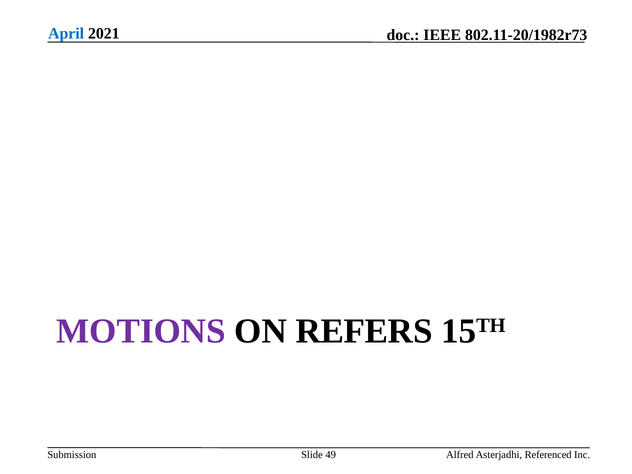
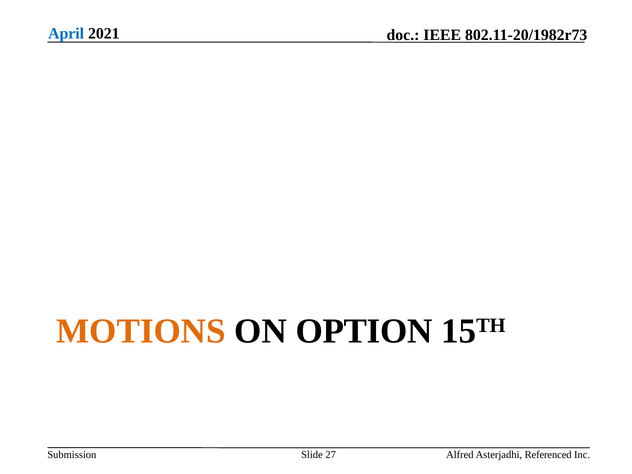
MOTIONS colour: purple -> orange (141, 331)
REFERS: REFERS -> OPTION (364, 331)
49: 49 -> 27 (331, 455)
